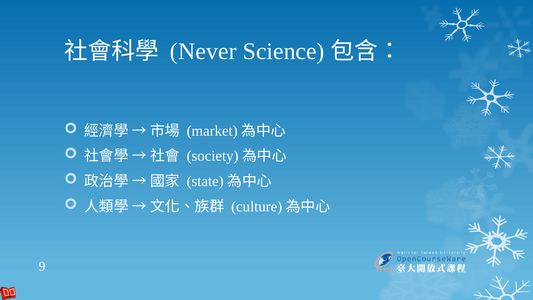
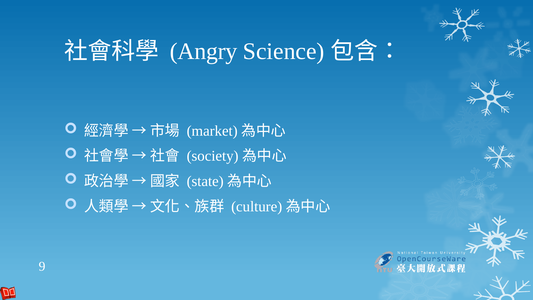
Never: Never -> Angry (204, 51)
